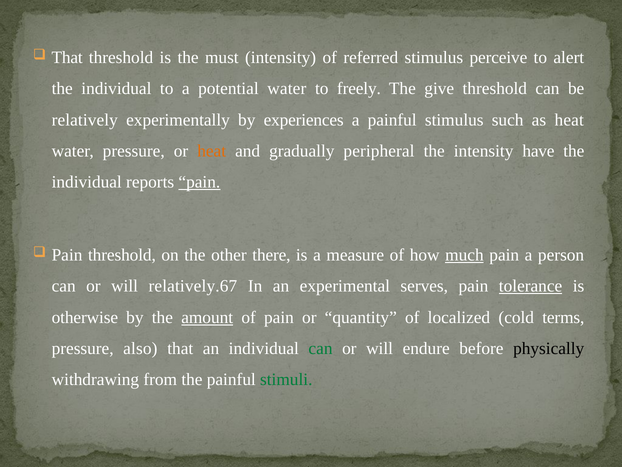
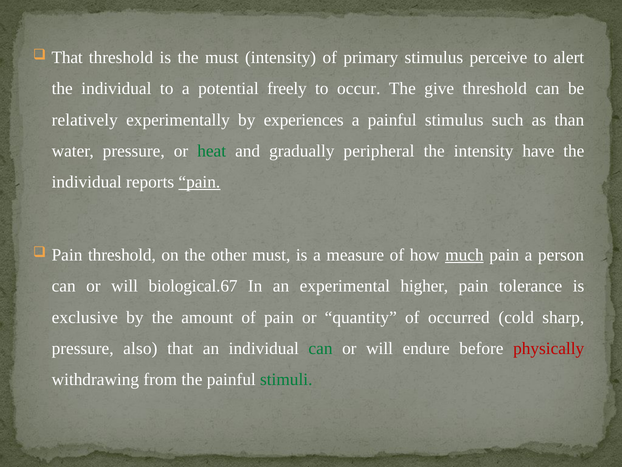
referred: referred -> primary (371, 57)
potential water: water -> freely (287, 89)
freely: freely -> occur (359, 89)
as heat: heat -> than (569, 120)
heat colour: orange -> green (212, 151)
other there: there -> must (271, 255)
relatively.67: relatively.67 -> biological.67 (193, 286)
serves: serves -> higher (424, 286)
tolerance underline: present -> none (531, 286)
otherwise: otherwise -> exclusive (85, 317)
amount underline: present -> none (207, 317)
localized: localized -> occurred (459, 317)
terms: terms -> sharp (563, 317)
physically colour: black -> red (549, 348)
